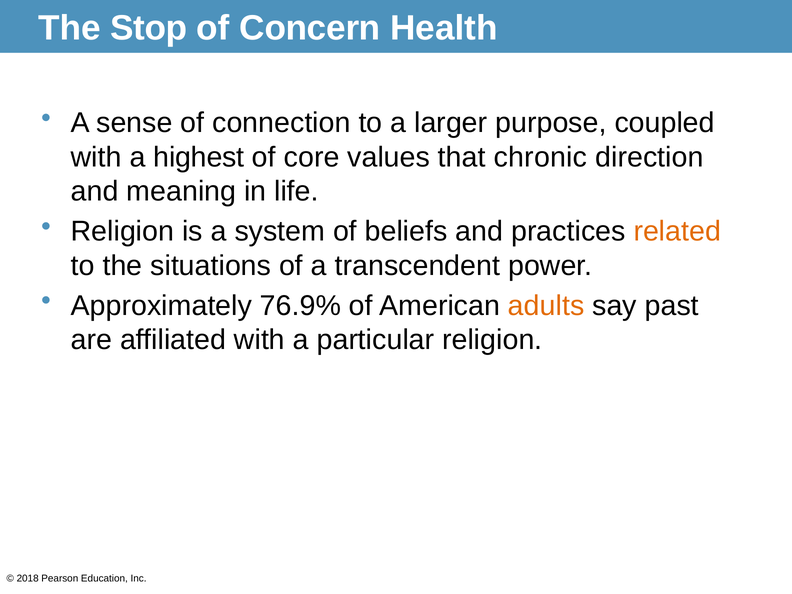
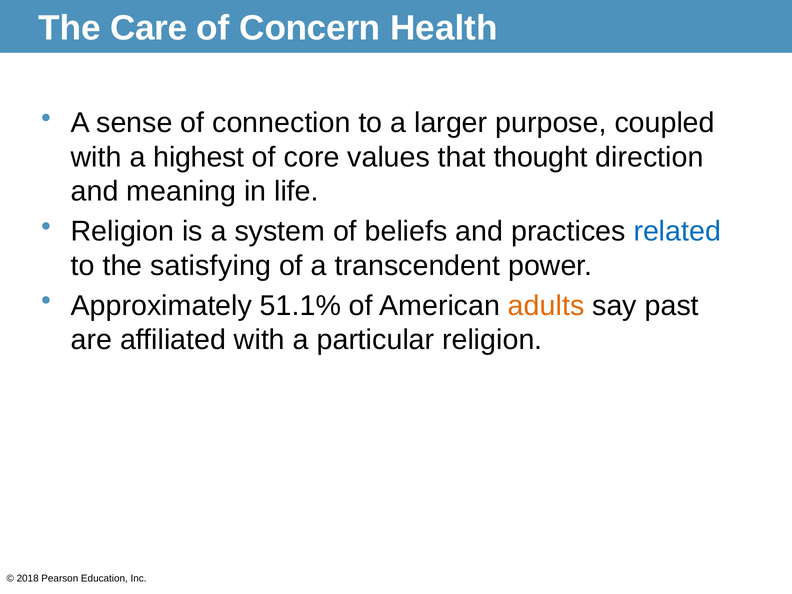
Stop: Stop -> Care (149, 28)
chronic: chronic -> thought (541, 157)
related colour: orange -> blue (677, 231)
situations: situations -> satisfying (211, 266)
76.9%: 76.9% -> 51.1% (300, 306)
